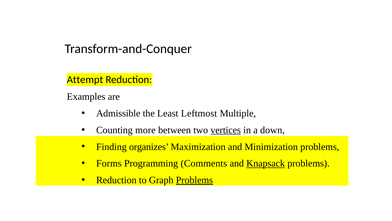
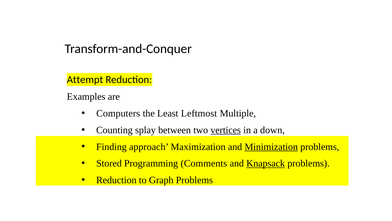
Admissible: Admissible -> Computers (118, 113)
more: more -> splay (145, 130)
organizes: organizes -> approach (149, 146)
Minimization underline: none -> present (271, 146)
Forms: Forms -> Stored (109, 163)
Problems underline: present -> none (194, 180)
